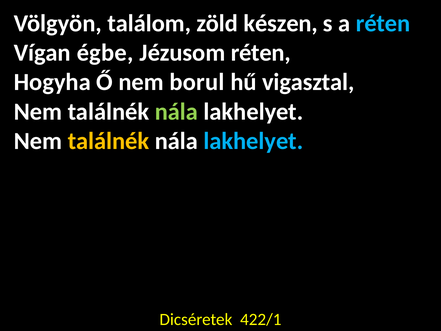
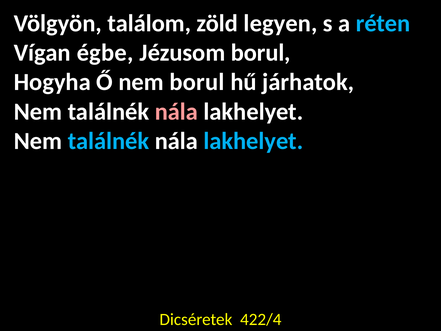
készen: készen -> legyen (281, 23)
Jézusom réten: réten -> borul (261, 53)
vigasztal: vigasztal -> járhatok (308, 82)
nála colour: light green -> pink (176, 112)
találnék colour: yellow -> light blue (109, 141)
422/1: 422/1 -> 422/4 (261, 319)
